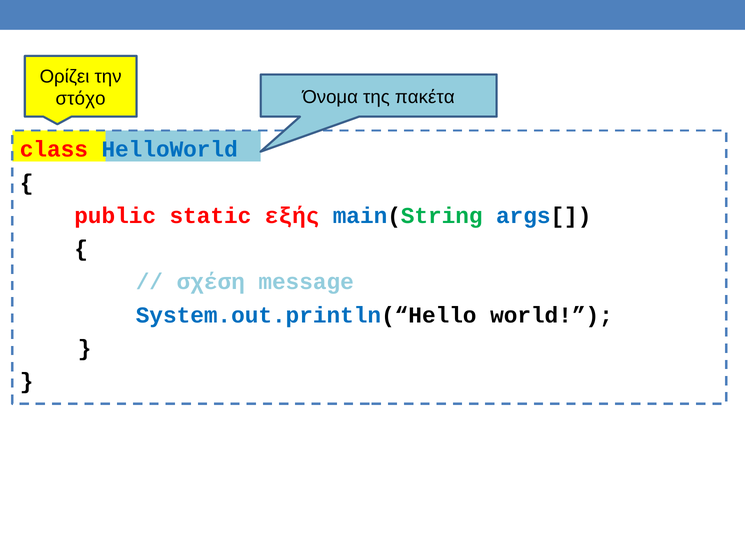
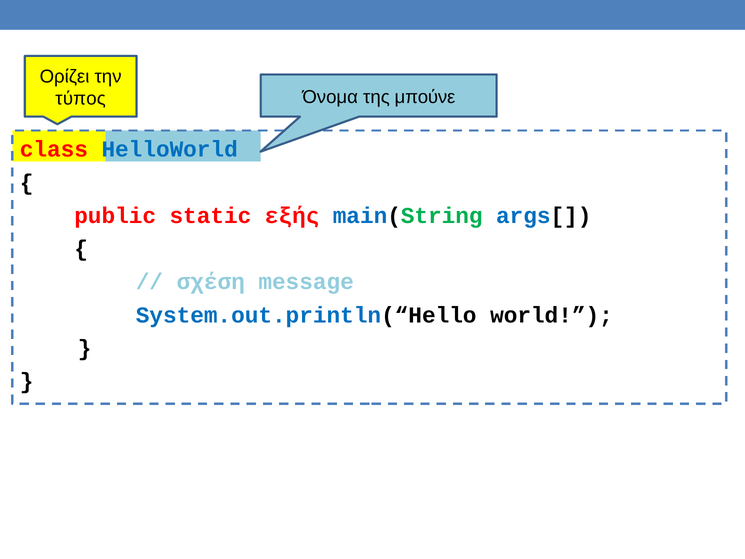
στόχο: στόχο -> τύπος (81, 99)
πακέτα: πακέτα -> μπούνε (425, 97)
